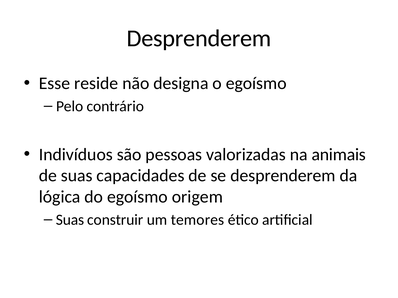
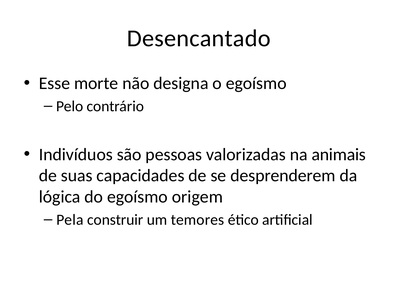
Desprenderem: Desprenderem -> Desencantado (199, 39)
reside: reside -> morte (96, 83)
Suas: Suas -> Pela (70, 220)
